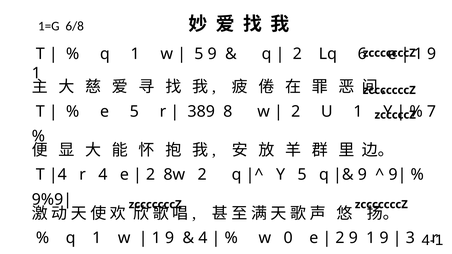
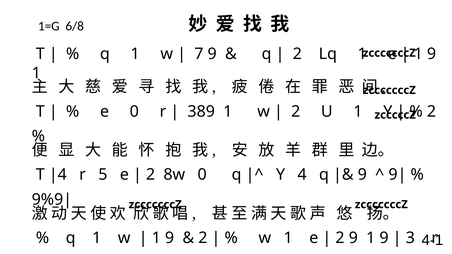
5: 5 -> 7 (199, 54)
Lq 6: 6 -> 1 (362, 54)
e 5: 5 -> 0 (134, 112)
389 8: 8 -> 1 (228, 112)
7: 7 -> 2 (431, 112)
4: 4 -> 5 (103, 175)
8w 2: 2 -> 0 (202, 175)
Y 5: 5 -> 4 (302, 175)
4: 4 -> 2 (203, 238)
w 0: 0 -> 1 (288, 238)
